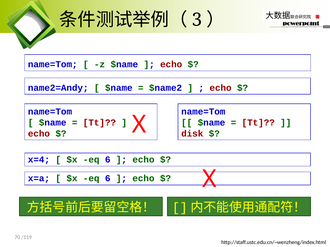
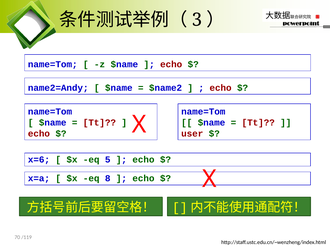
disk: disk -> user (192, 134)
x=4: x=4 -> x=6 (39, 160)
6: 6 -> 5 (108, 160)
6: 6 -> 8 (108, 179)
